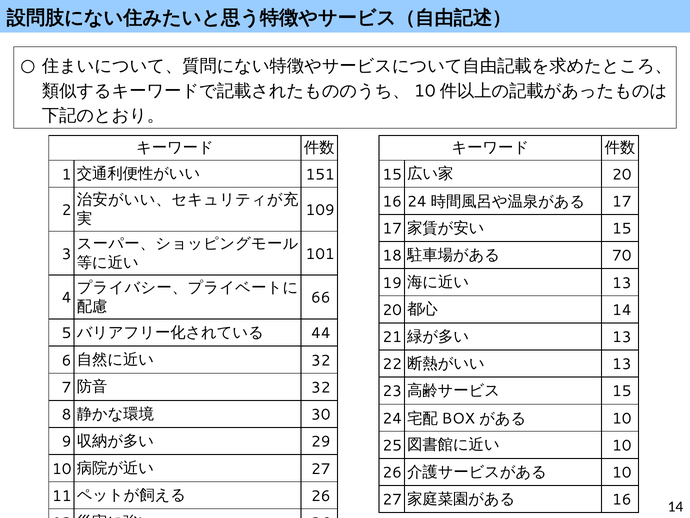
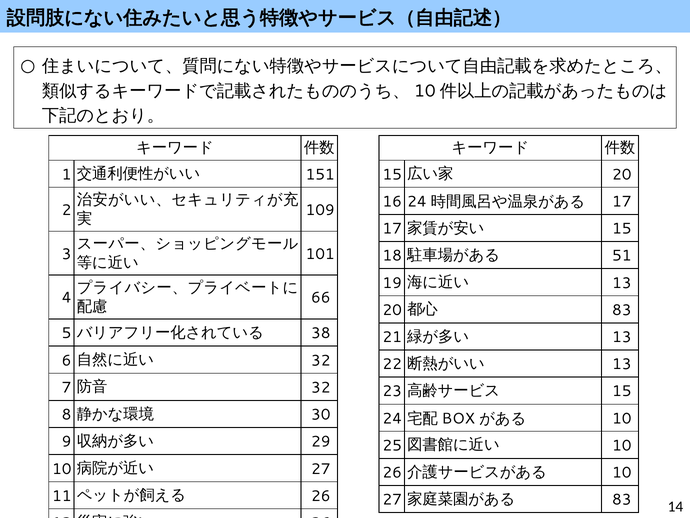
70: 70 -> 51 (622, 256)
14: 14 -> 83 (622, 310)
44: 44 -> 38 (321, 333)
16: 16 -> 83 (622, 499)
